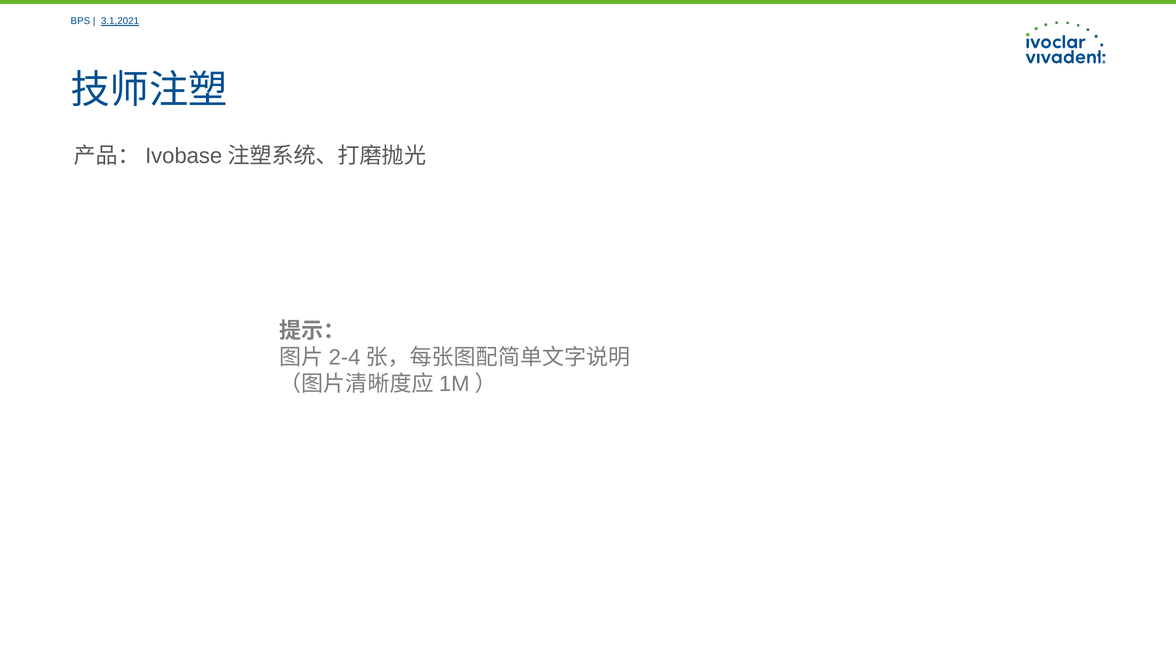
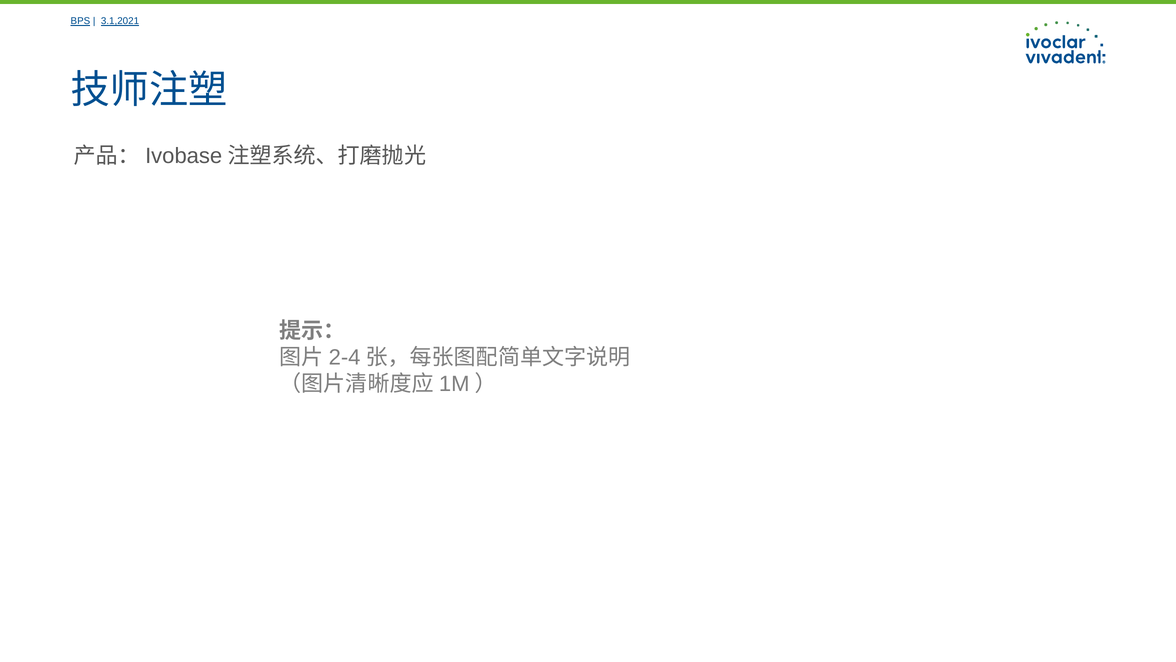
BPS underline: none -> present (80, 21)
